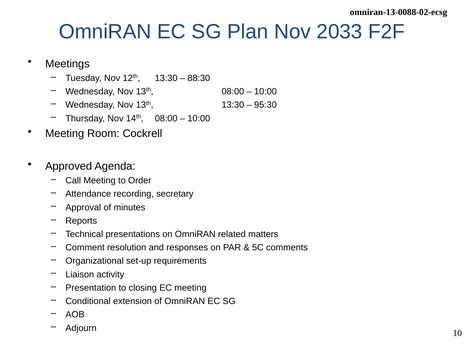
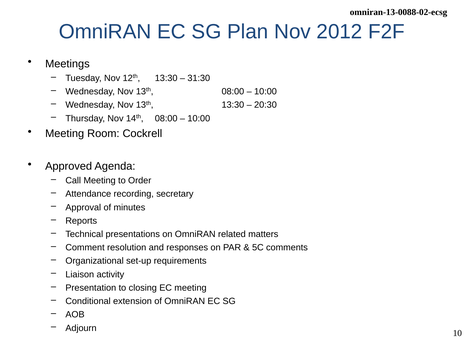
2033: 2033 -> 2012 (340, 32)
88:30: 88:30 -> 31:30 (199, 78)
95:30: 95:30 -> 20:30 (265, 105)
